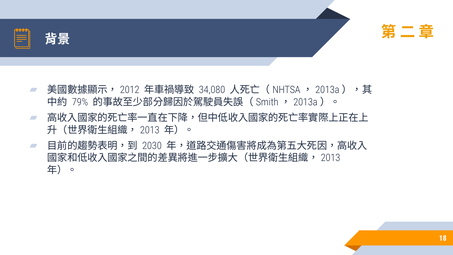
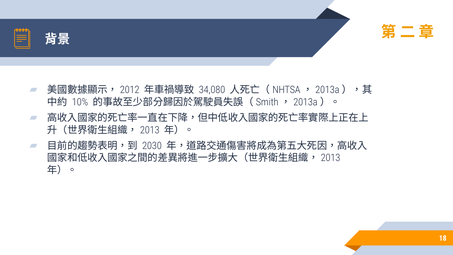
79%: 79% -> 10% (80, 102)
